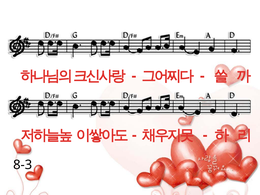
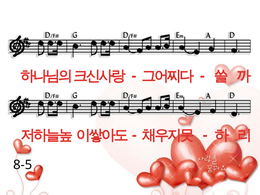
8-3: 8-3 -> 8-5 (23, 165)
